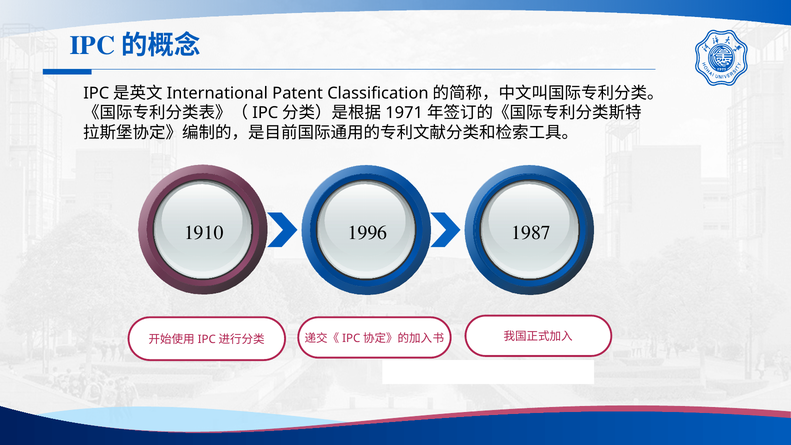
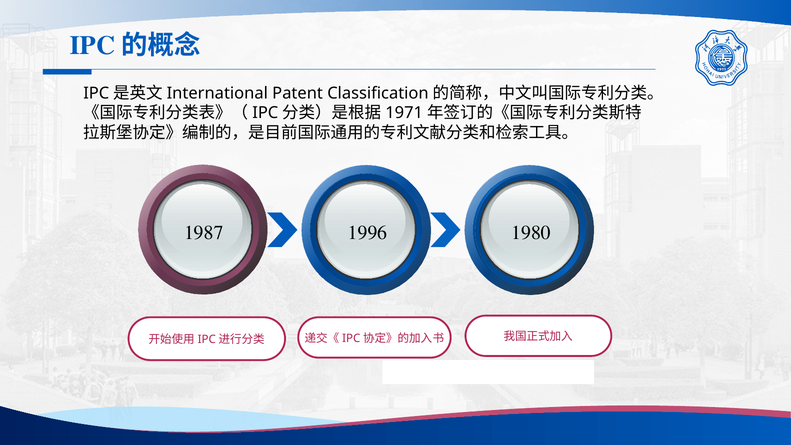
1910: 1910 -> 1987 (204, 233)
1987: 1987 -> 1980 (531, 233)
